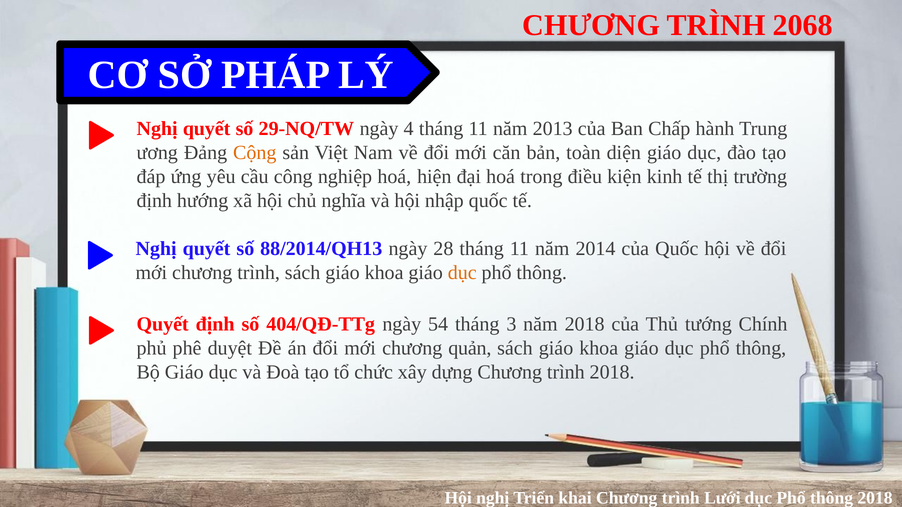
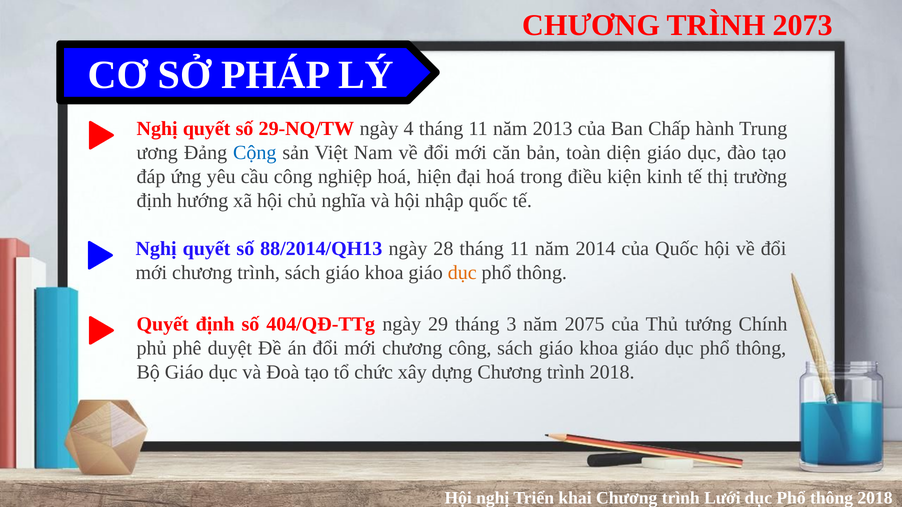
2068: 2068 -> 2073 (803, 25)
Cộng colour: orange -> blue (255, 153)
54: 54 -> 29 (438, 324)
năm 2018: 2018 -> 2075 (585, 324)
chương quản: quản -> công (470, 348)
